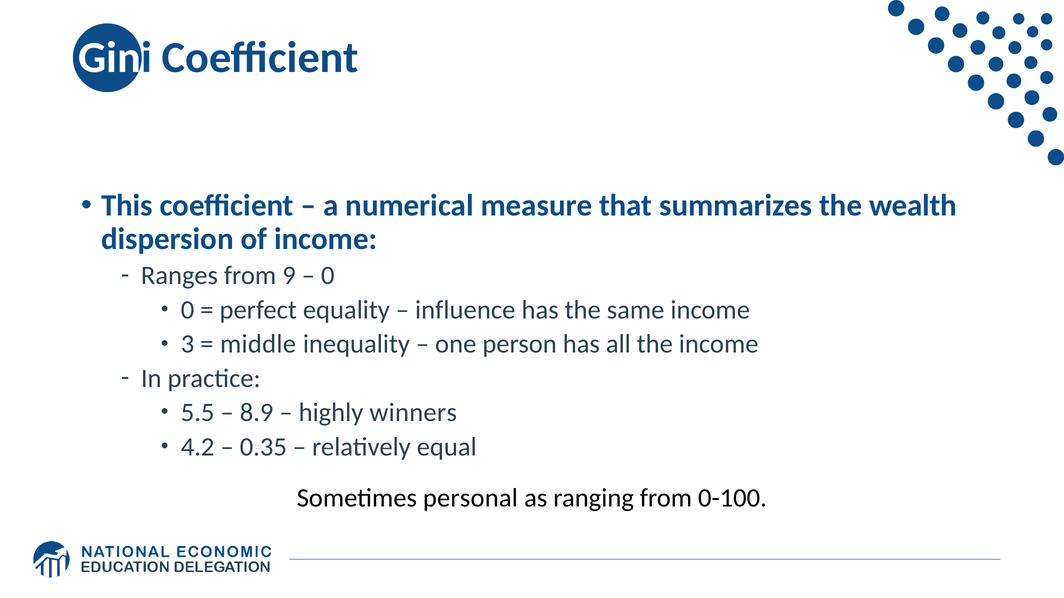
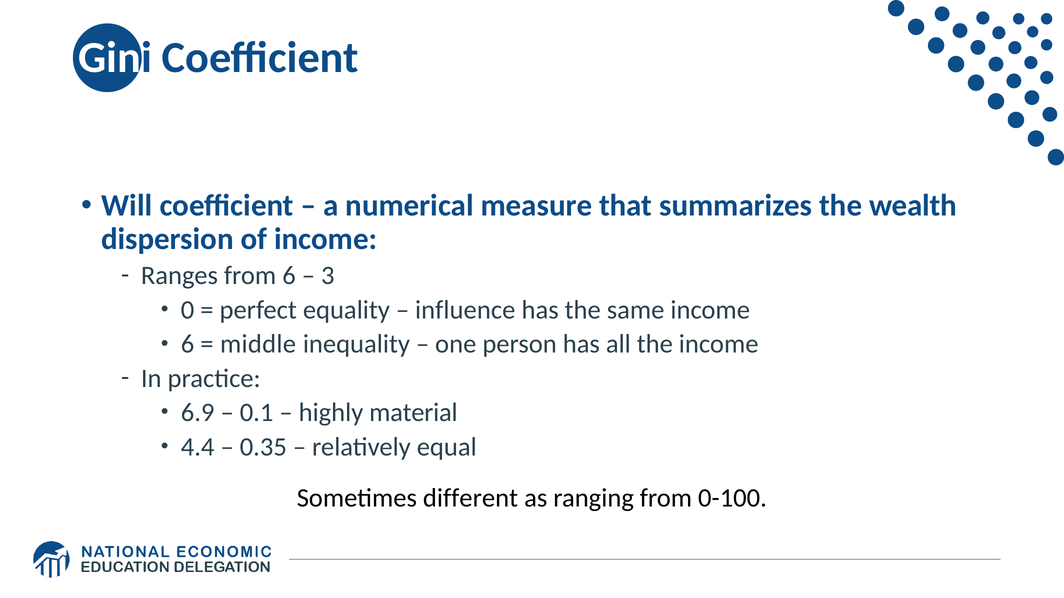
This: This -> Will (127, 206)
from 9: 9 -> 6 (289, 276)
0: 0 -> 3 (328, 276)
3: 3 -> 6 (188, 344)
5.5: 5.5 -> 6.9 (198, 413)
8.9: 8.9 -> 0.1 (257, 413)
winners: winners -> material (413, 413)
4.2: 4.2 -> 4.4 (198, 447)
personal: personal -> different (471, 498)
